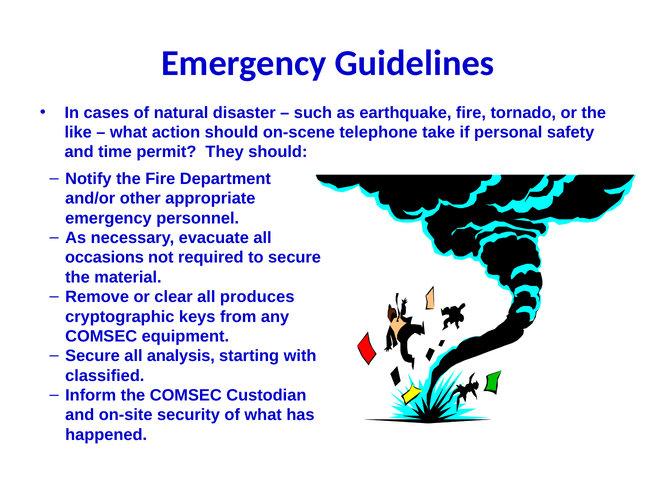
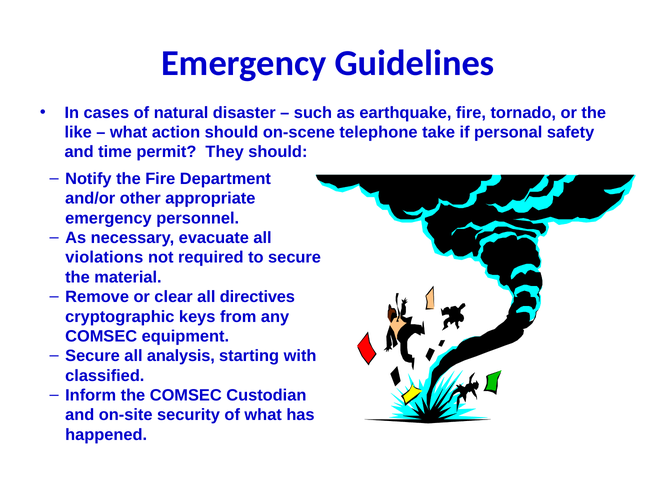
occasions: occasions -> violations (104, 258)
produces: produces -> directives (257, 297)
